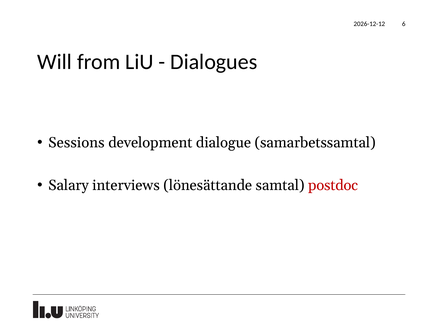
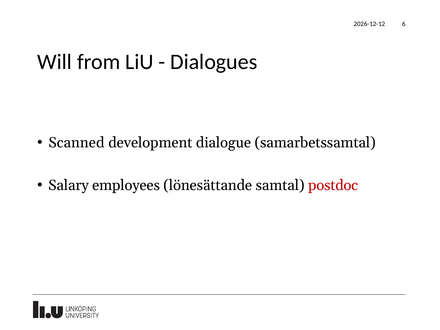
Sessions: Sessions -> Scanned (76, 143)
interviews: interviews -> employees (126, 185)
